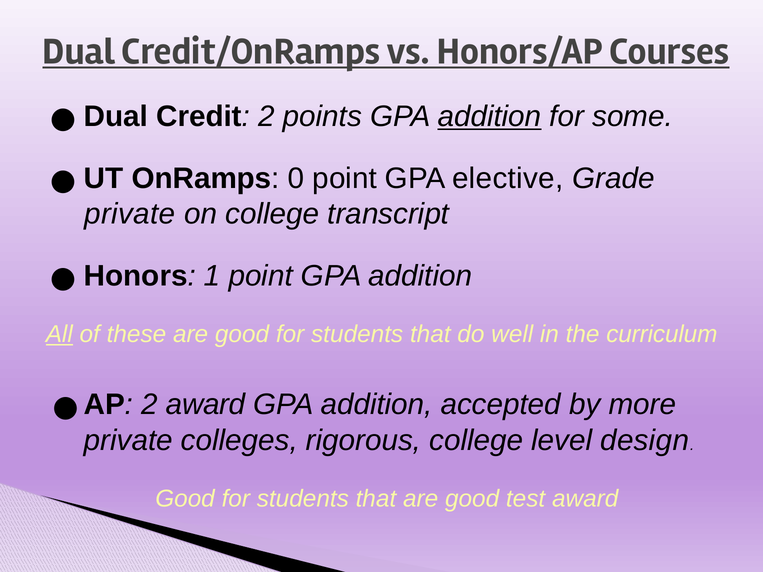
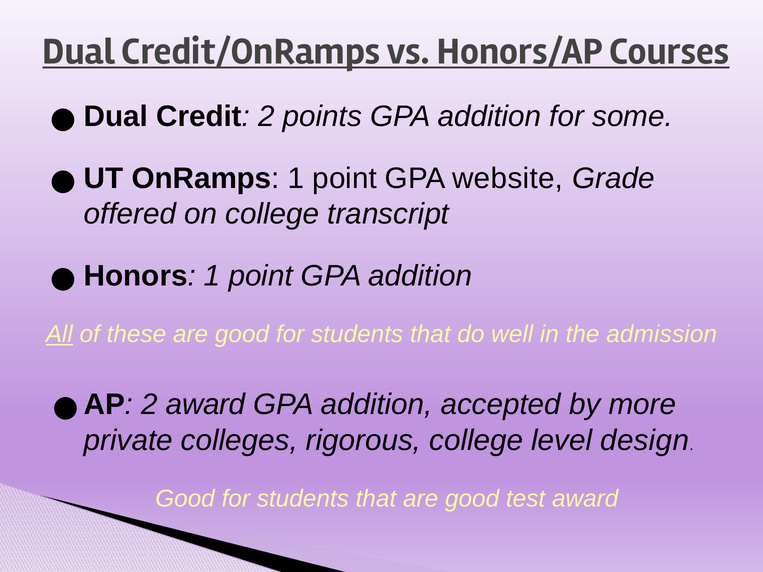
addition underline: present -> none (489, 117)
OnRamps 0: 0 -> 1 (296, 178)
elective: elective -> website (508, 178)
private: private -> offered (130, 214)
curriculum: curriculum -> admission (662, 334)
